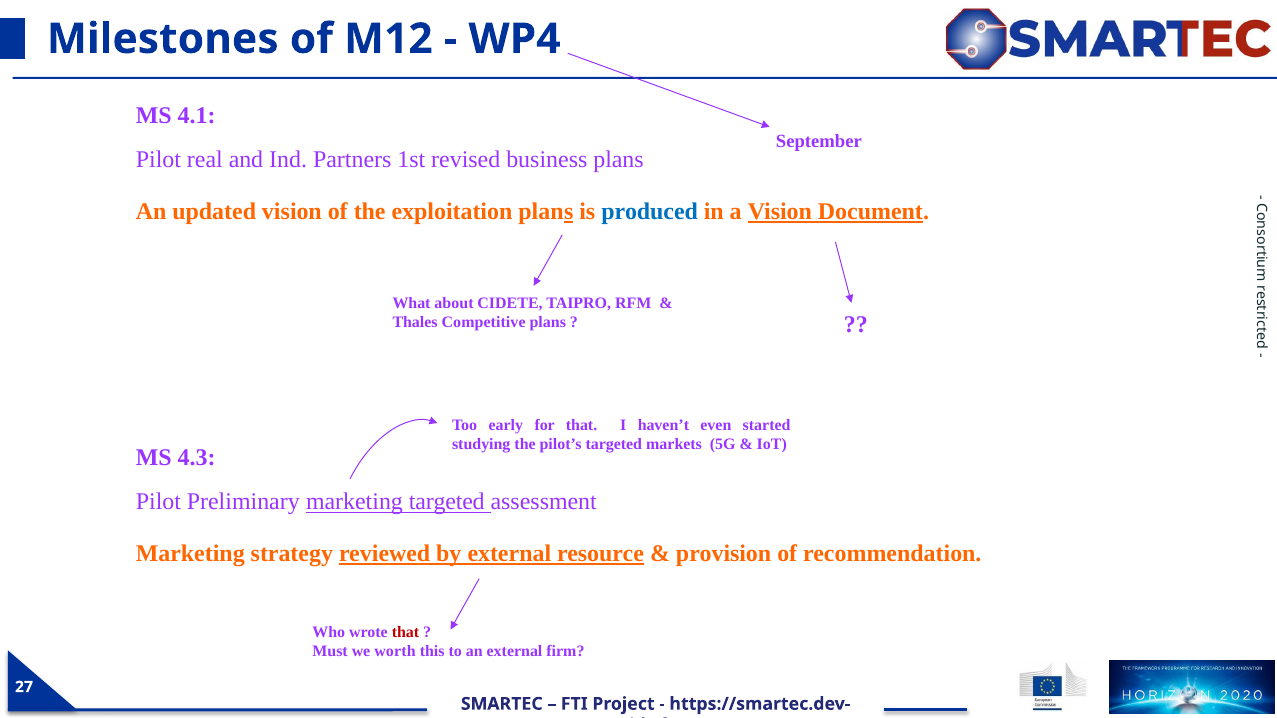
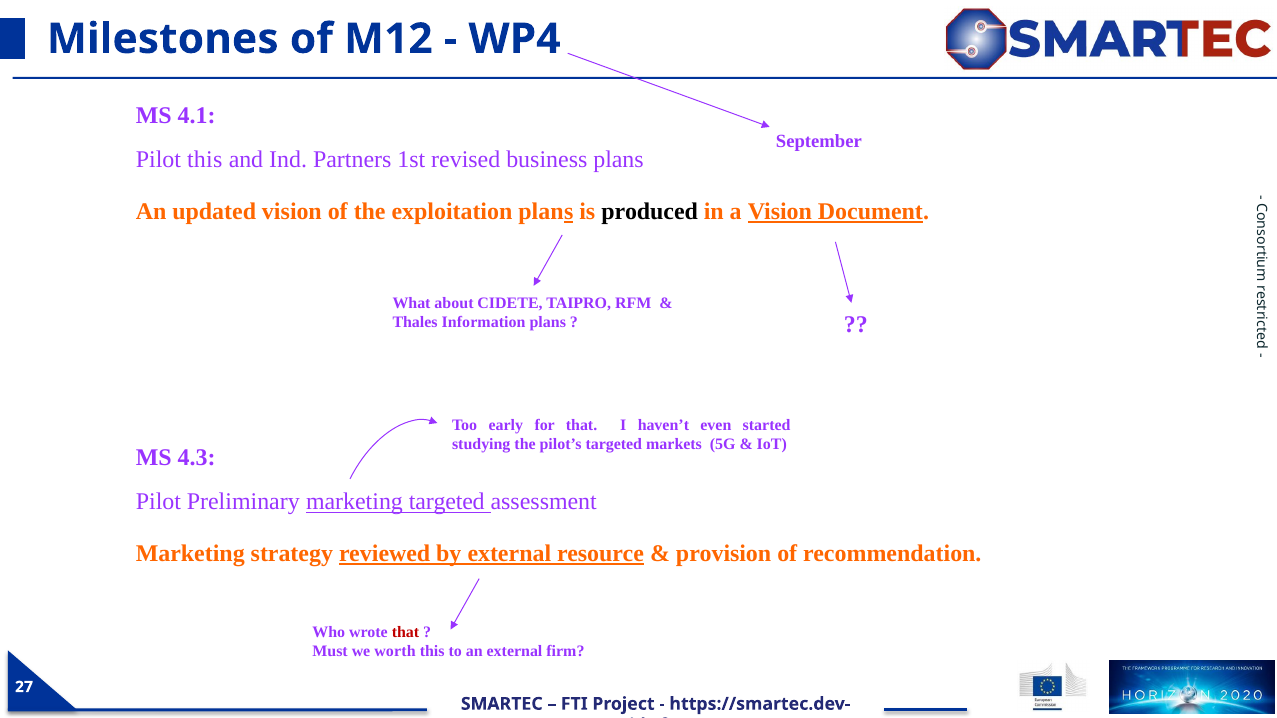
Pilot real: real -> this (205, 160)
produced colour: blue -> black (650, 212)
Competitive: Competitive -> Information (484, 322)
